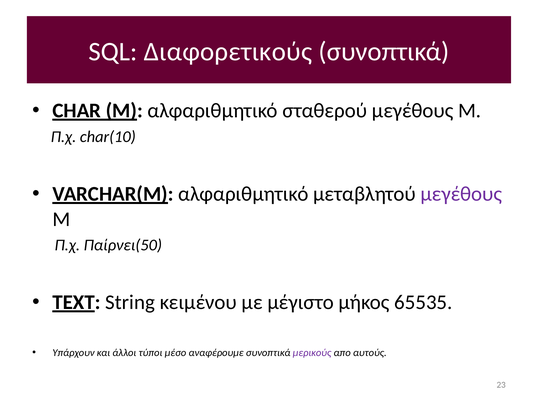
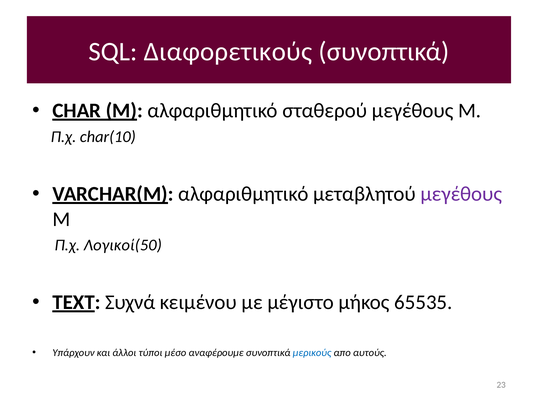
Παίρνει(50: Παίρνει(50 -> Λογικοί(50 (123, 245)
String: String -> Συχνά (130, 303)
μερικούς colour: purple -> blue (312, 353)
